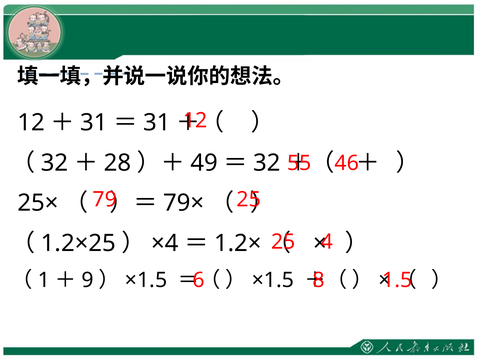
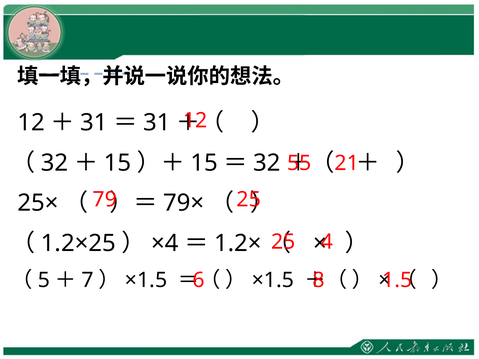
28: 28 -> 15 (117, 163)
49: 49 -> 15 (204, 163)
46: 46 -> 21 (347, 163)
1: 1 -> 5 (44, 281)
9: 9 -> 7 (87, 281)
